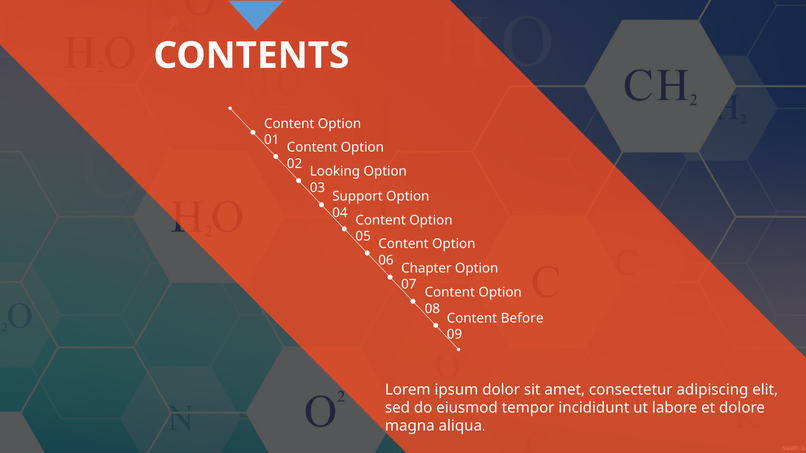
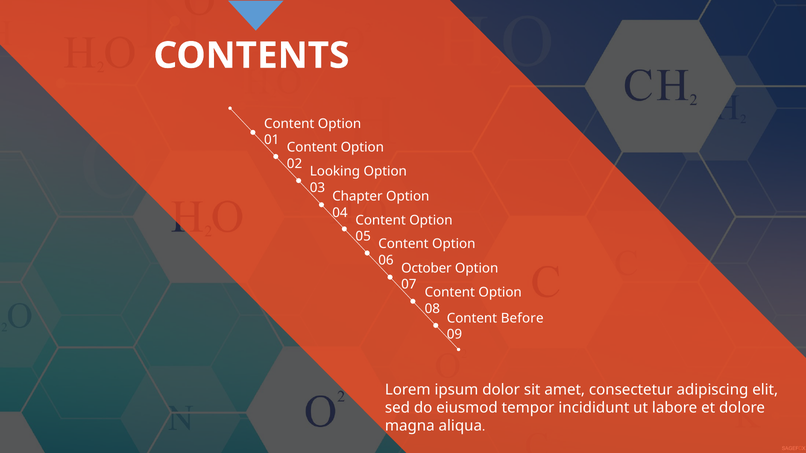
Support: Support -> Chapter (357, 197)
Chapter: Chapter -> October (426, 269)
